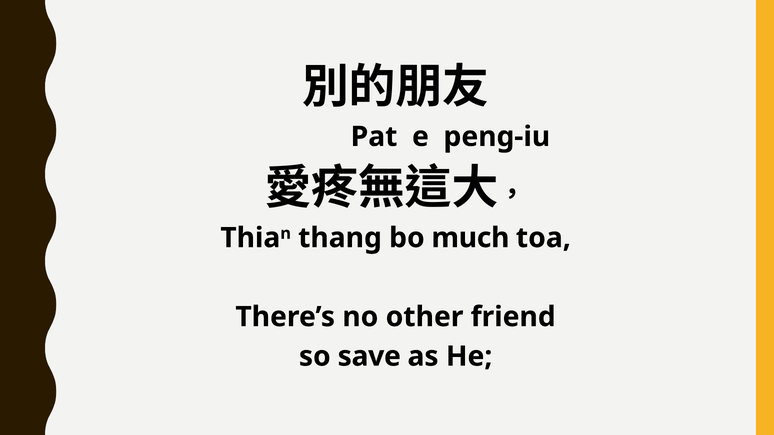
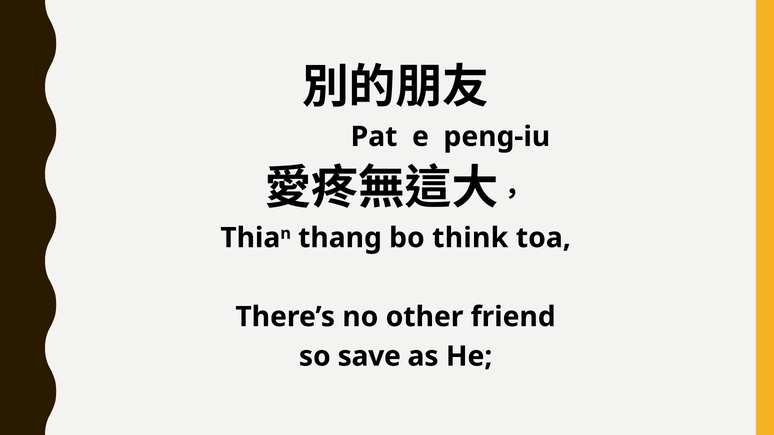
much: much -> think (470, 238)
